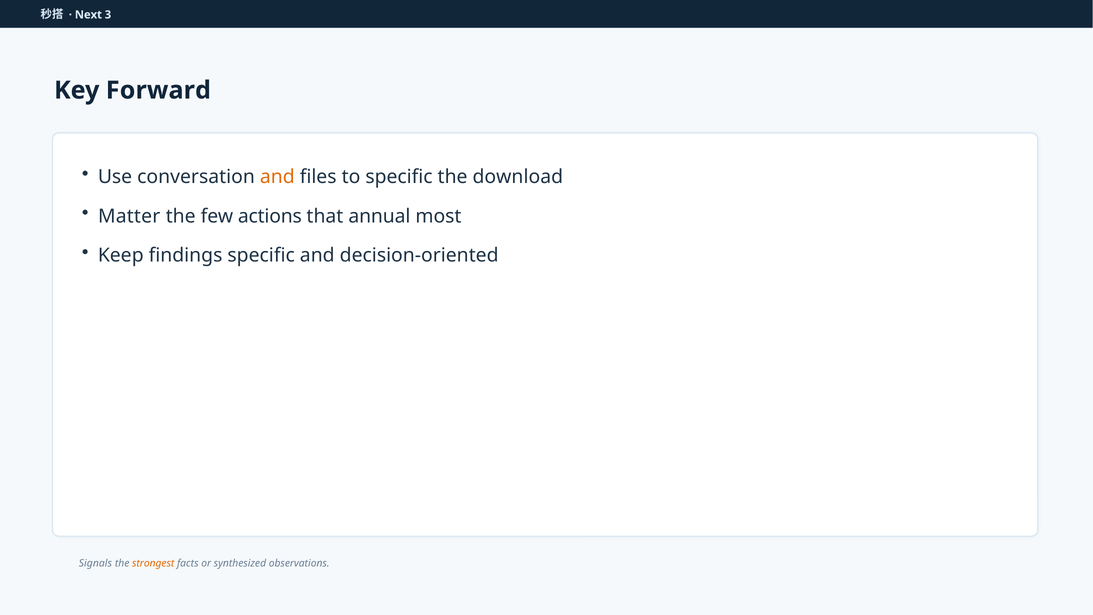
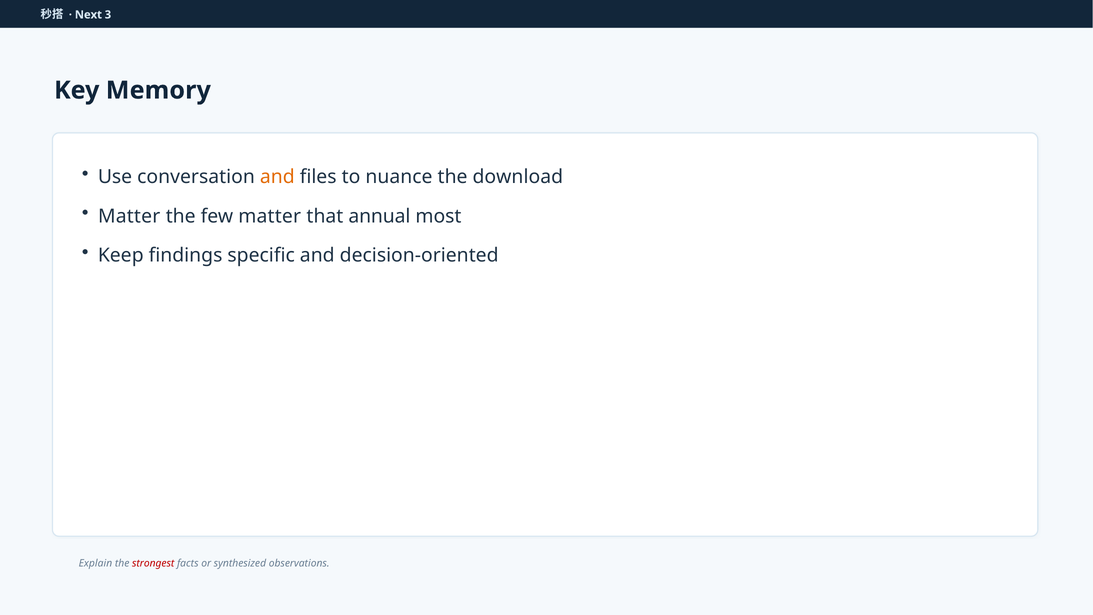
Forward: Forward -> Memory (158, 90)
to specific: specific -> nuance (399, 177)
few actions: actions -> matter (270, 216)
Signals: Signals -> Explain (95, 563)
strongest colour: orange -> red (153, 563)
